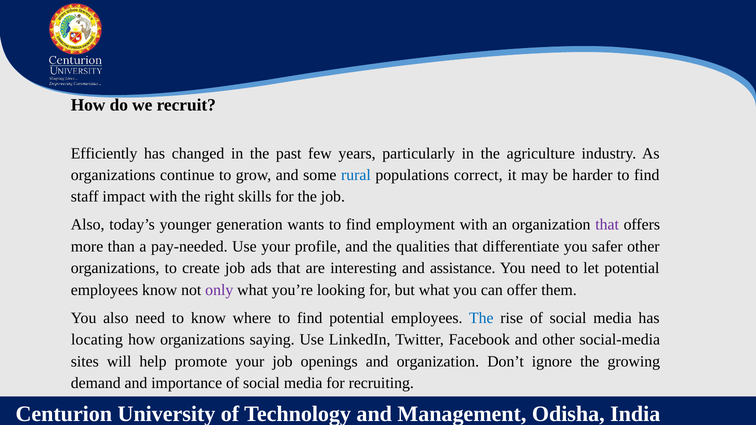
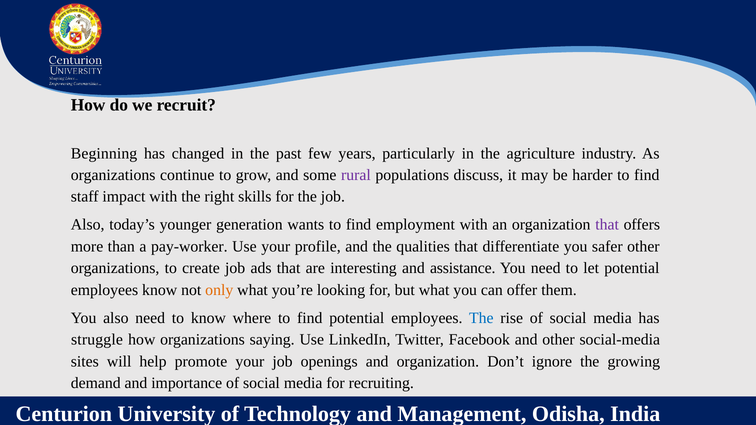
Efficiently: Efficiently -> Beginning (104, 154)
rural colour: blue -> purple (356, 175)
correct: correct -> discuss (478, 175)
pay-needed: pay-needed -> pay-worker (189, 247)
only colour: purple -> orange (219, 290)
locating: locating -> struggle (97, 340)
